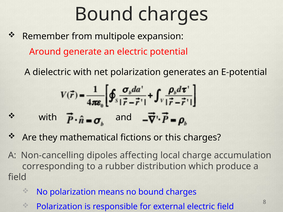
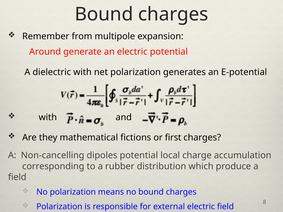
this: this -> first (173, 138)
dipoles affecting: affecting -> potential (139, 156)
